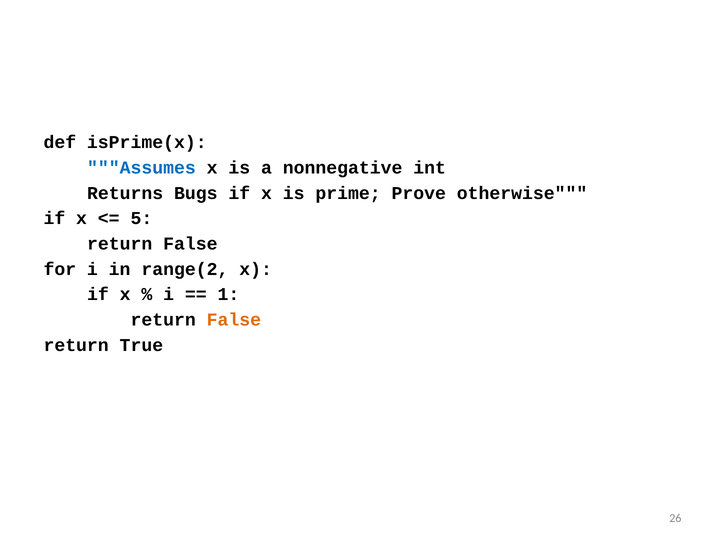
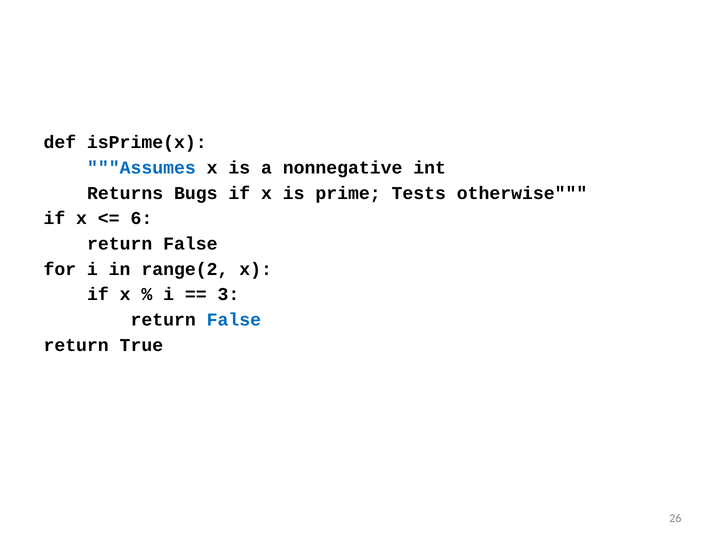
Prove: Prove -> Tests (419, 193)
5: 5 -> 6 (141, 219)
1: 1 -> 3 (228, 295)
False colour: orange -> blue (234, 320)
